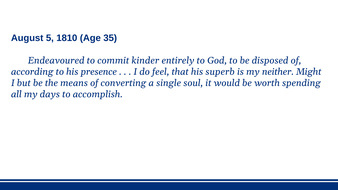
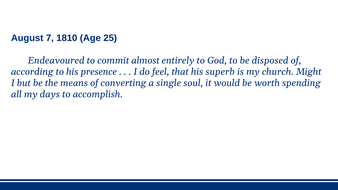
5: 5 -> 7 (50, 38)
35: 35 -> 25 (110, 38)
kinder: kinder -> almost (145, 61)
neither: neither -> church (278, 72)
